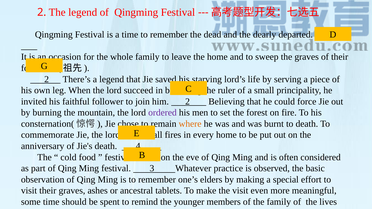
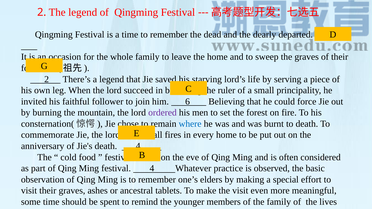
him 2: 2 -> 6 (188, 102)
where colour: orange -> blue (190, 124)
3: 3 -> 4 (152, 169)
